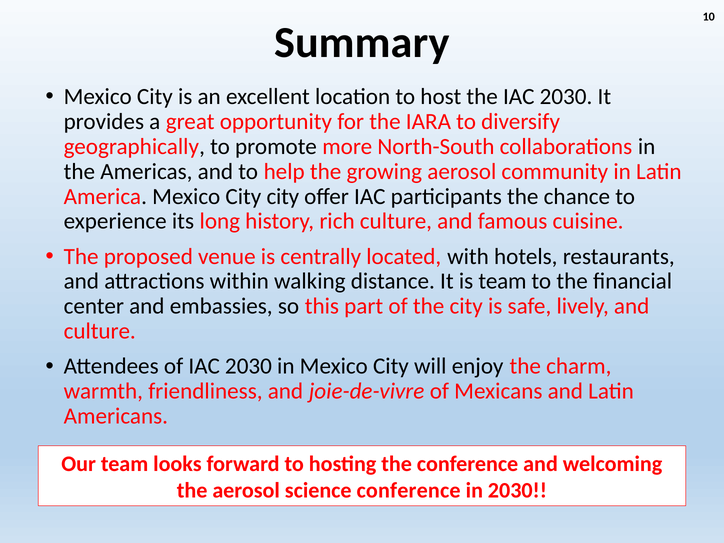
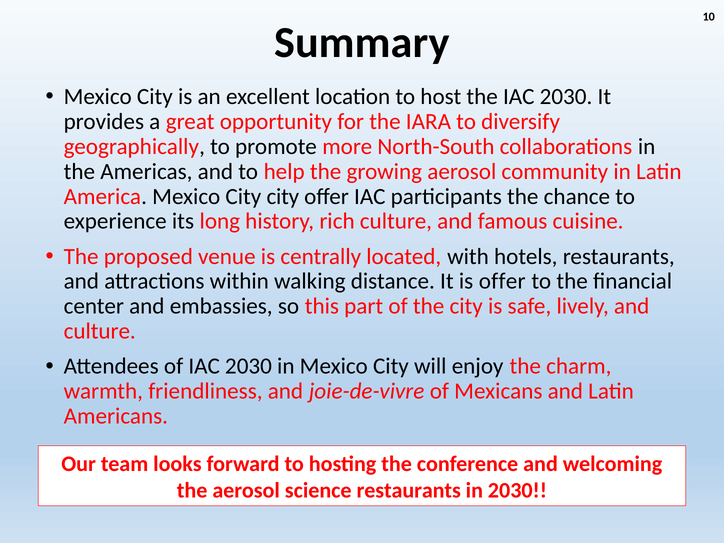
is team: team -> offer (502, 281)
science conference: conference -> restaurants (409, 491)
